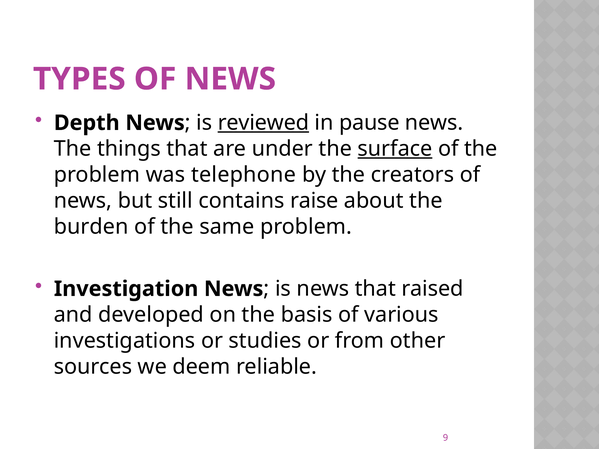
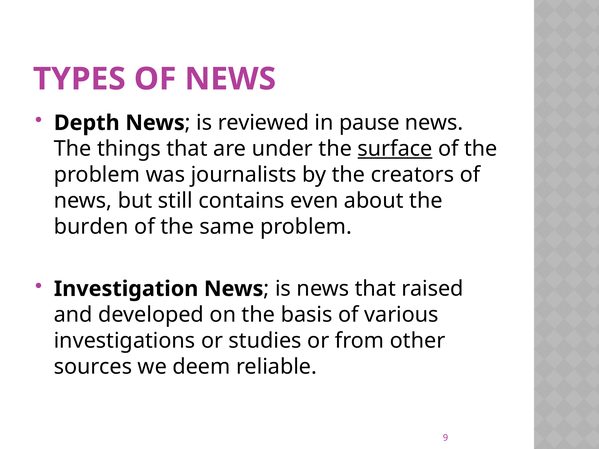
reviewed underline: present -> none (263, 123)
telephone: telephone -> journalists (244, 175)
raise: raise -> even (314, 201)
